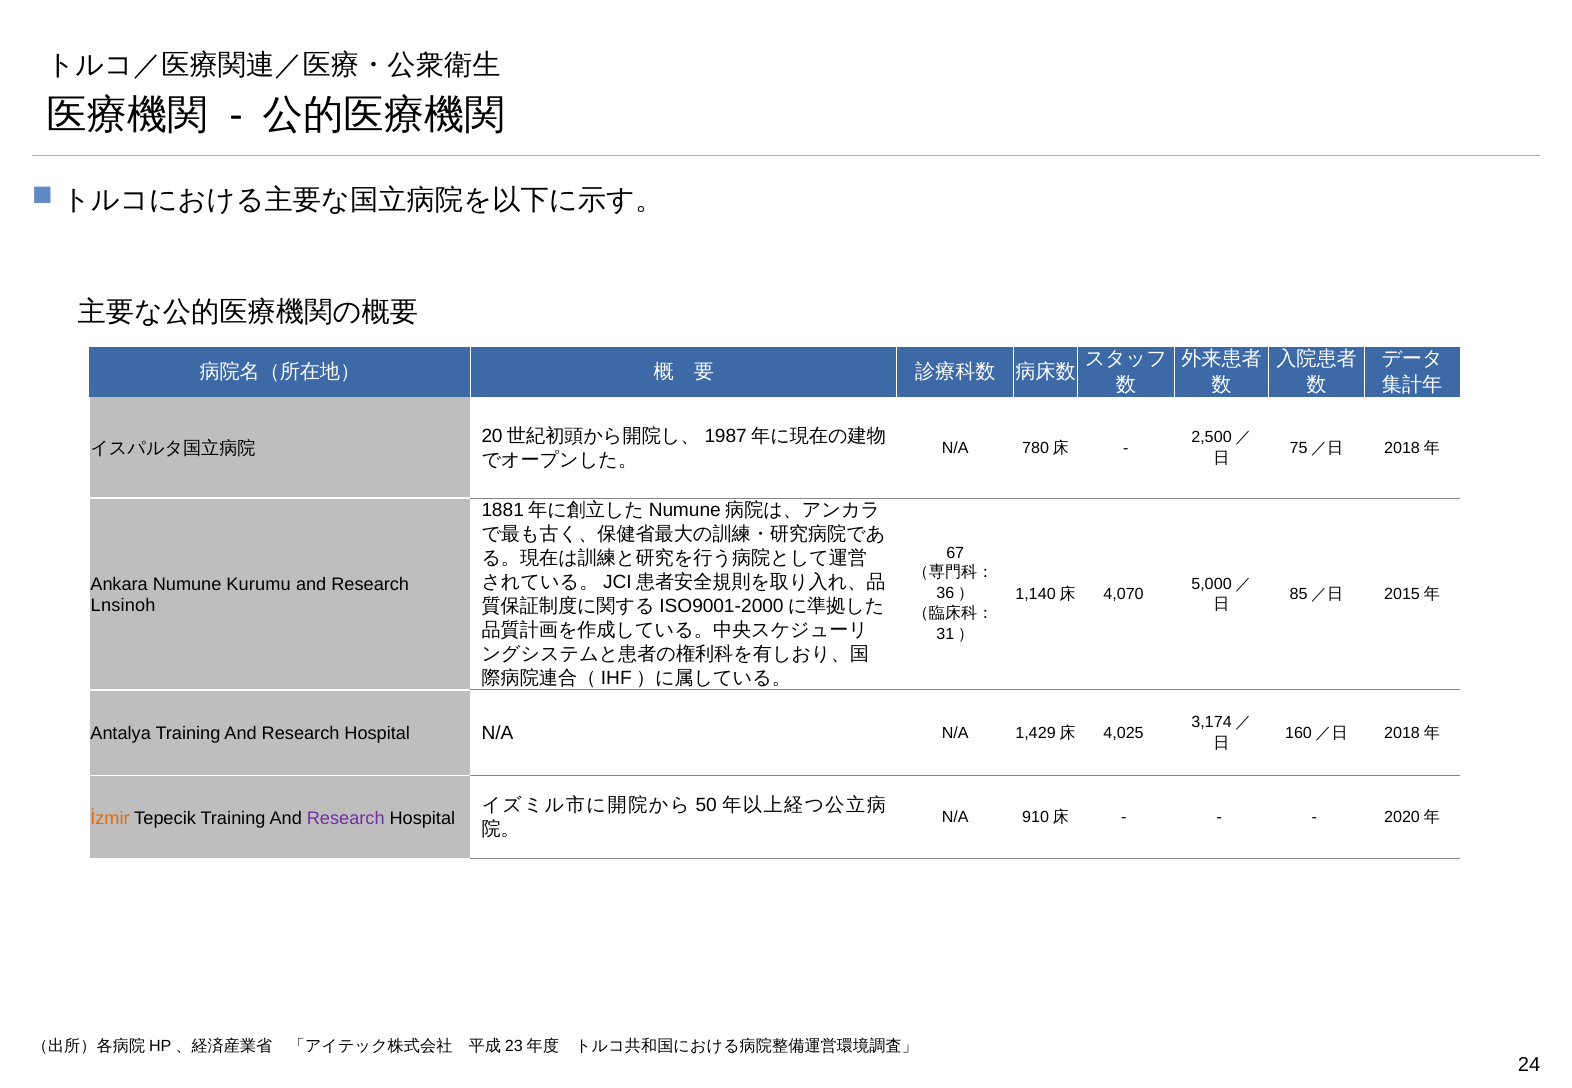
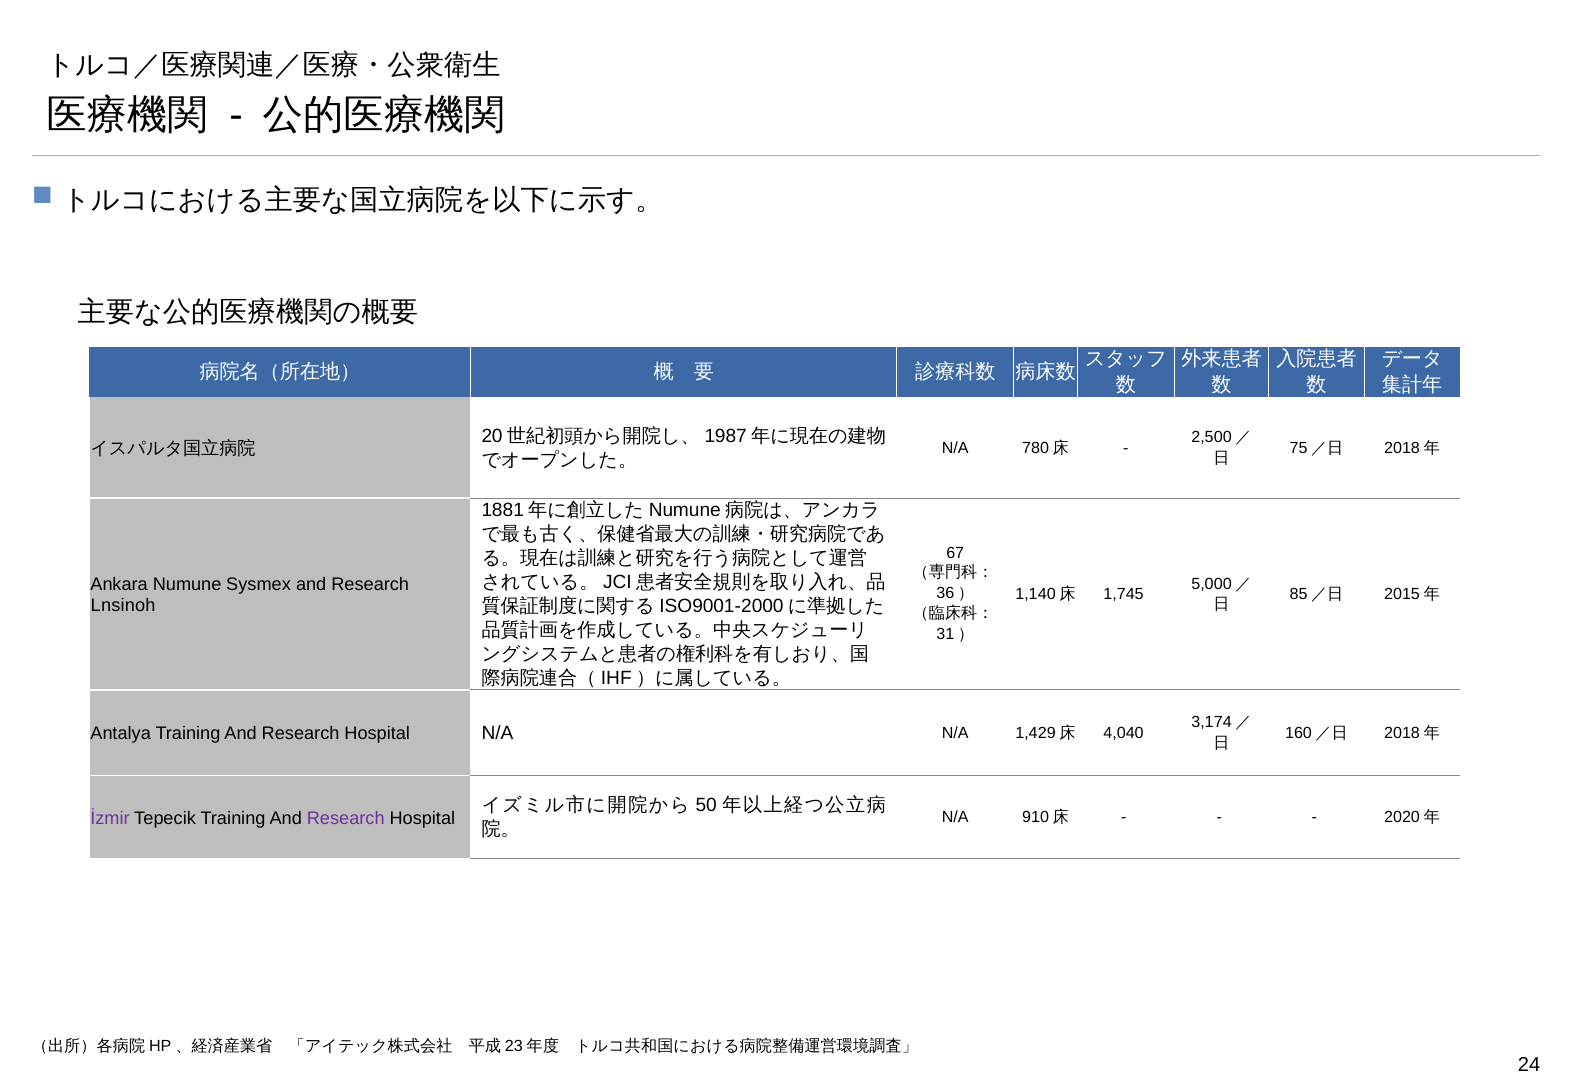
Kurumu: Kurumu -> Sysmex (259, 585)
4,070: 4,070 -> 1,745 (1124, 595)
4,025: 4,025 -> 4,040 (1124, 733)
İzmir colour: orange -> purple (110, 818)
